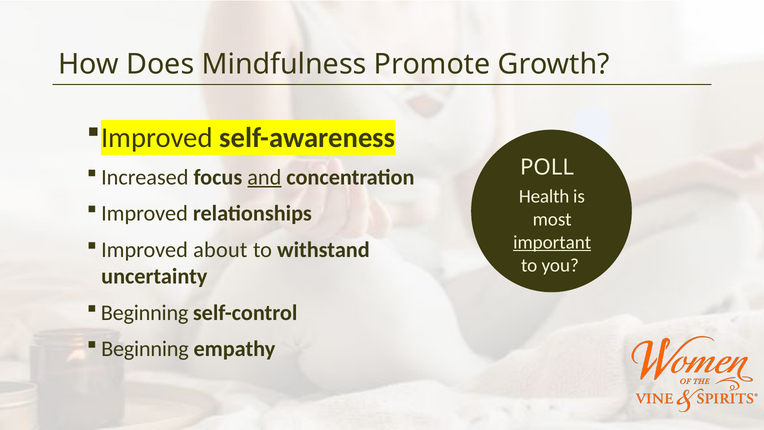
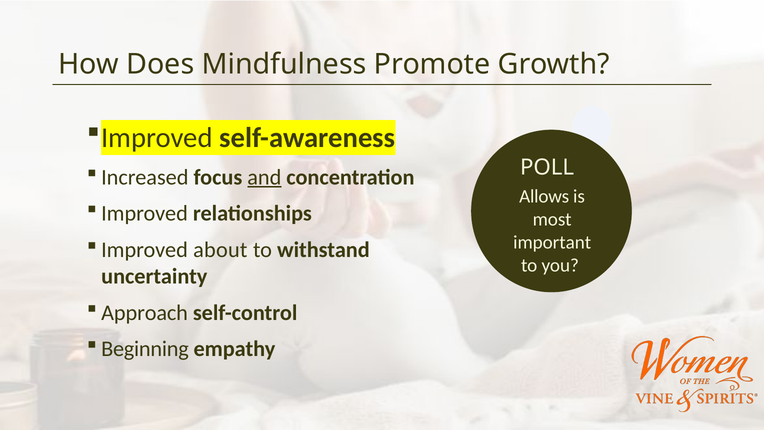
Health: Health -> Allows (544, 196)
important underline: present -> none (552, 242)
Beginning: Beginning -> Approach (145, 313)
